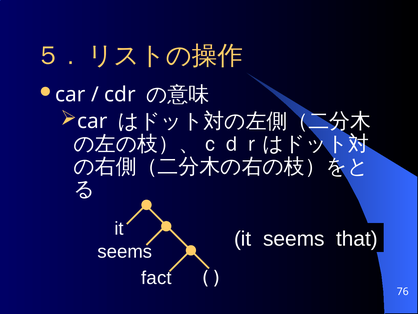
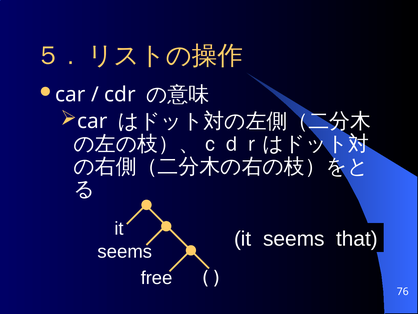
fact: fact -> free (157, 278)
